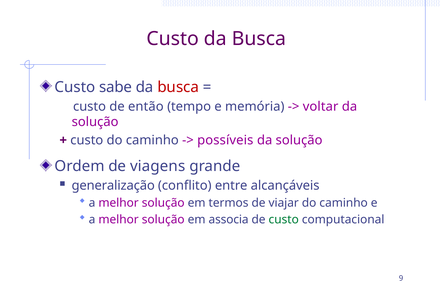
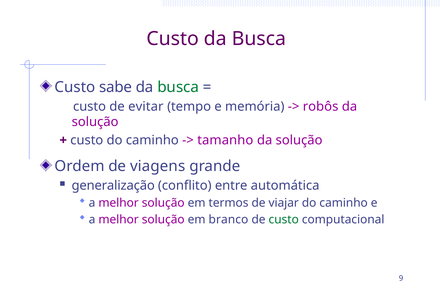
busca colour: red -> green (178, 87)
então: então -> evitar (146, 106)
voltar: voltar -> robôs (321, 106)
possíveis: possíveis -> tamanho (225, 140)
alcançáveis: alcançáveis -> automática (285, 186)
associa: associa -> branco (228, 220)
